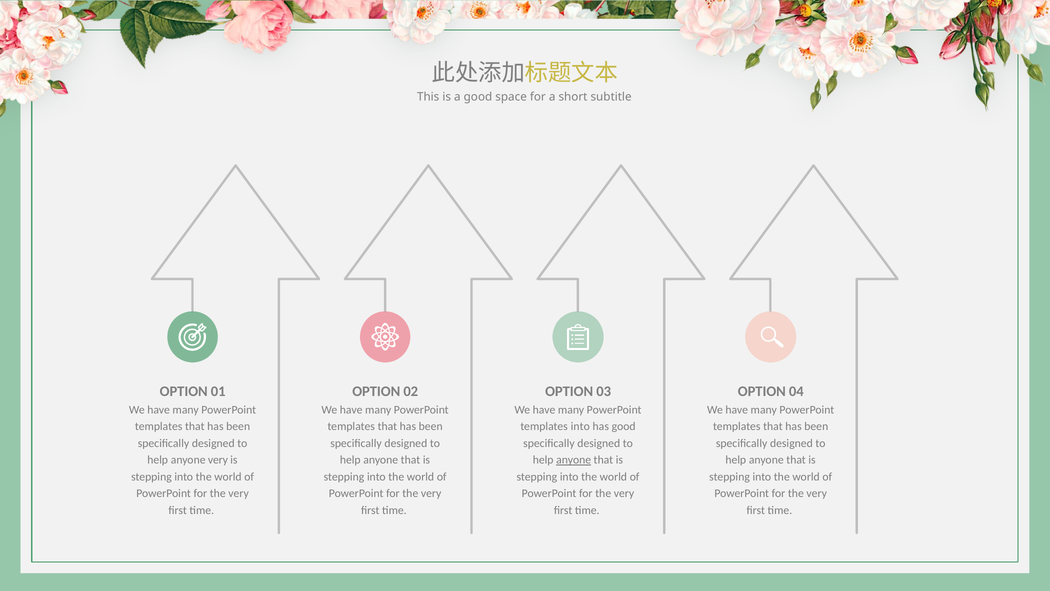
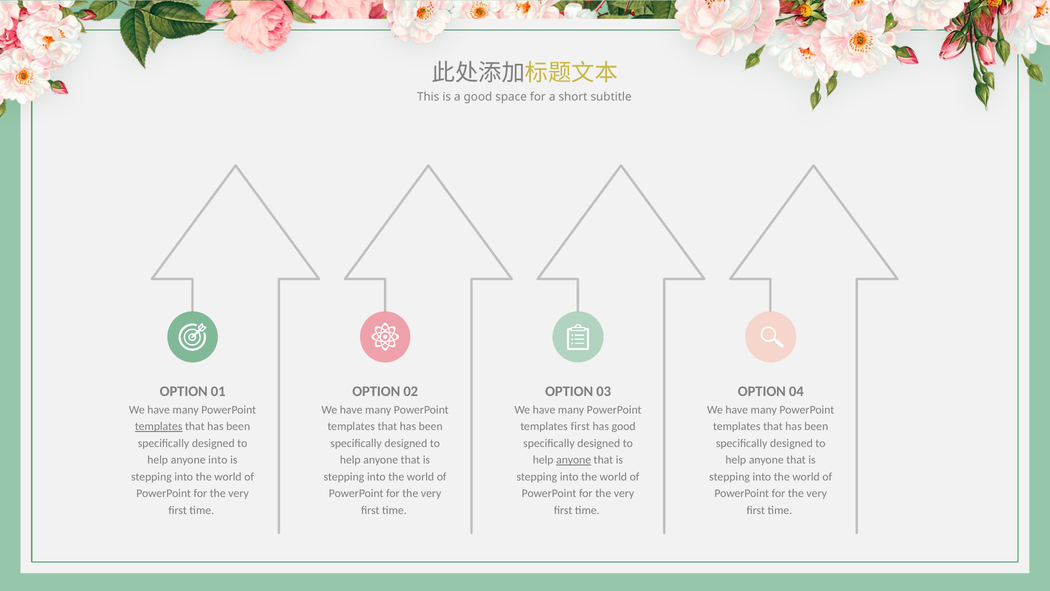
templates underline: none -> present (159, 426)
templates into: into -> first (580, 426)
anyone very: very -> into (218, 460)
